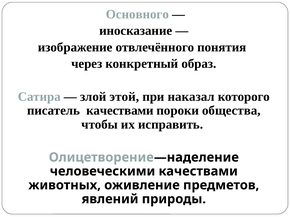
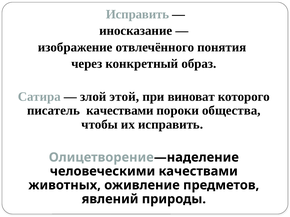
Основного: Основного -> Исправить (138, 14)
наказал: наказал -> виноват (191, 97)
